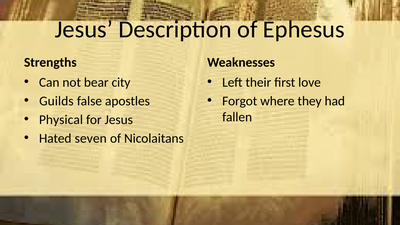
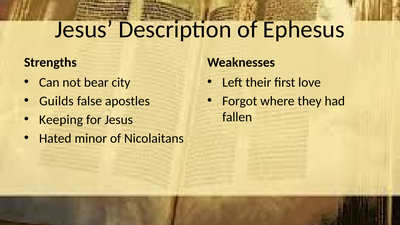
Physical: Physical -> Keeping (61, 120)
seven: seven -> minor (91, 138)
